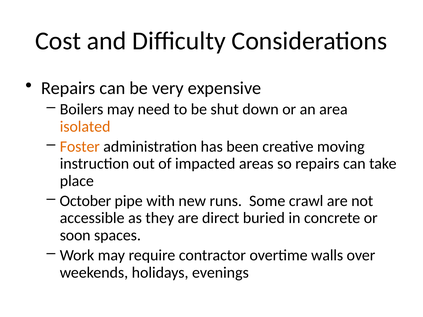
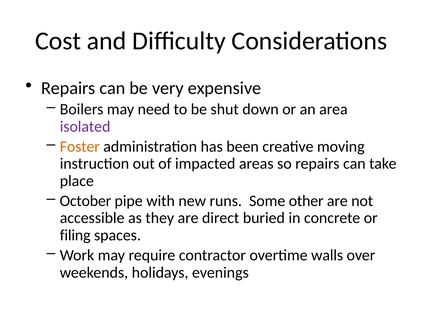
isolated colour: orange -> purple (85, 127)
crawl: crawl -> other (306, 201)
soon: soon -> filing (75, 235)
